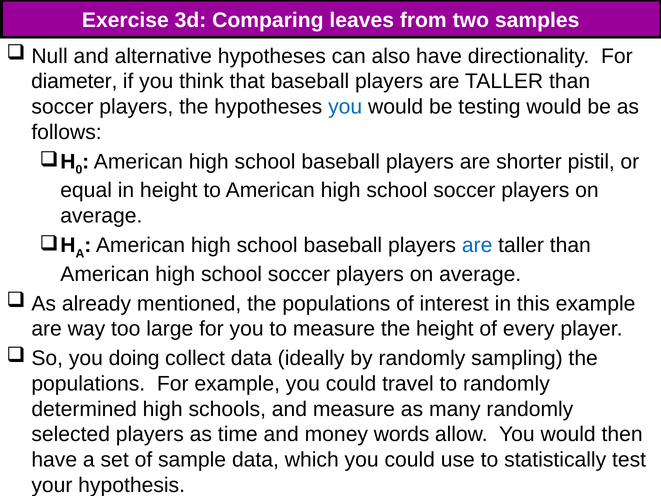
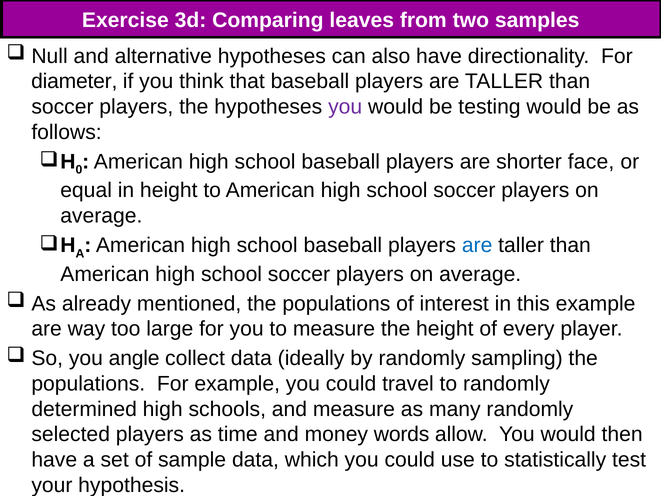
you colour: blue -> purple (345, 107)
pistil: pistil -> face (591, 162)
doing: doing -> angle (134, 358)
